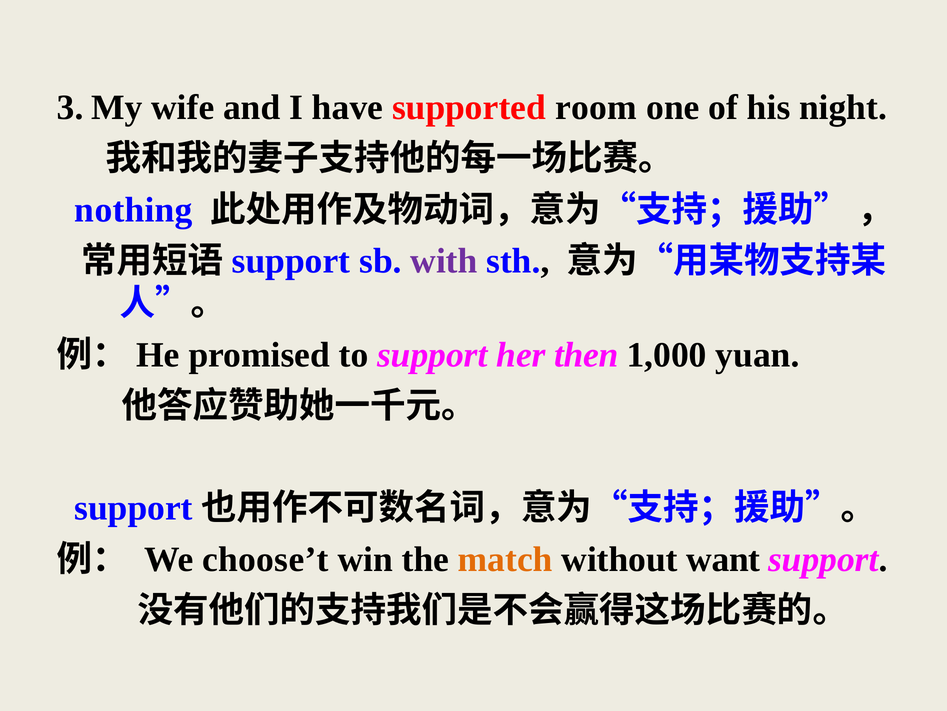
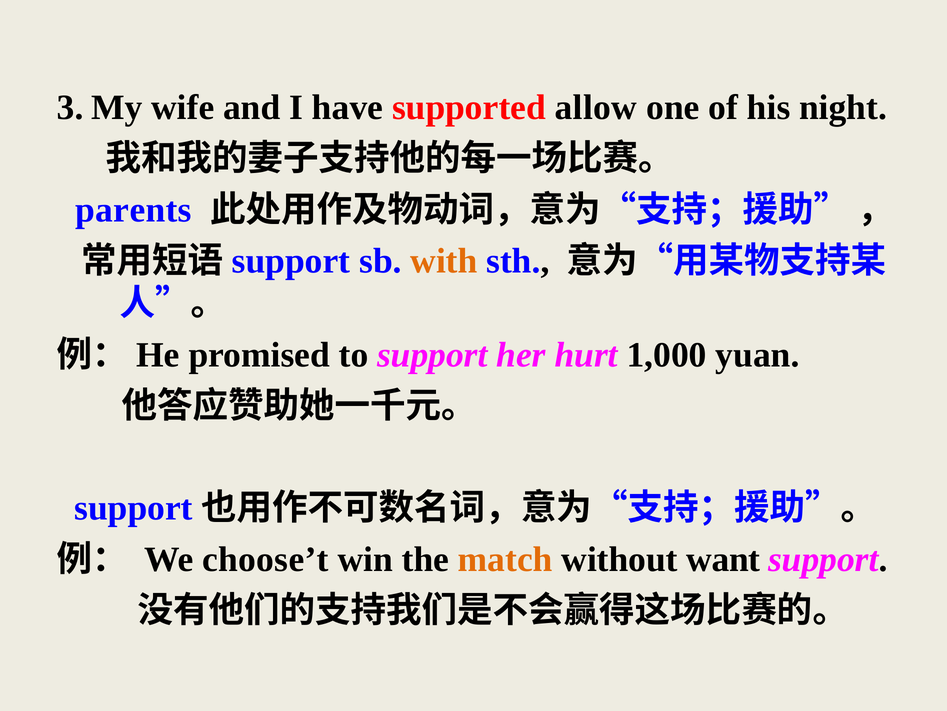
room: room -> allow (596, 107)
nothing: nothing -> parents (133, 210)
with colour: purple -> orange (444, 261)
then: then -> hurt (586, 354)
